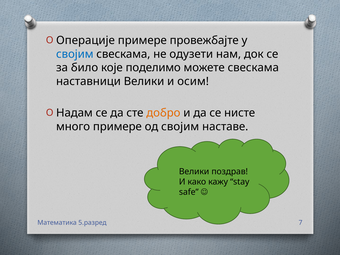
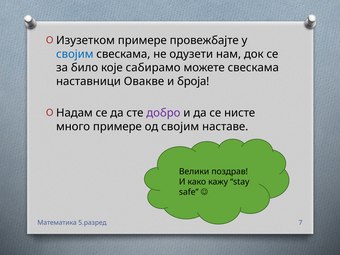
Операције: Операције -> Изузетком (85, 40)
поделимо: поделимо -> сабирамо (153, 68)
наставници Велики: Велики -> Овакве (144, 81)
осим: осим -> броја (193, 81)
добро colour: orange -> purple (163, 113)
